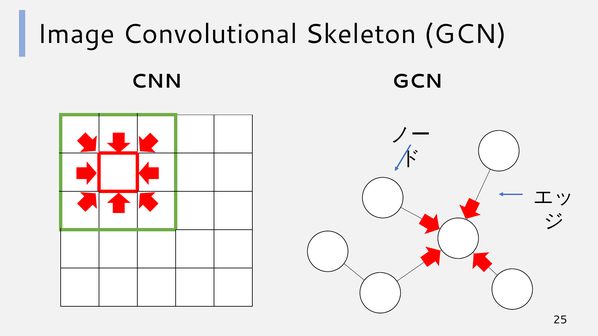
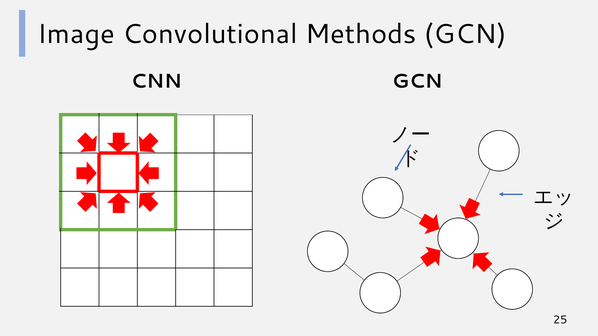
Skeleton: Skeleton -> Methods (361, 34)
